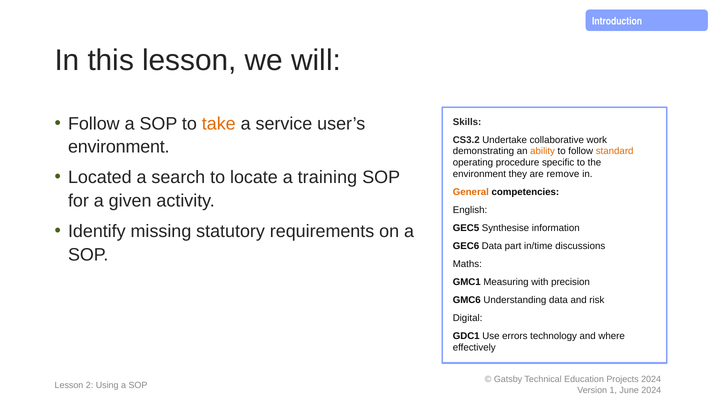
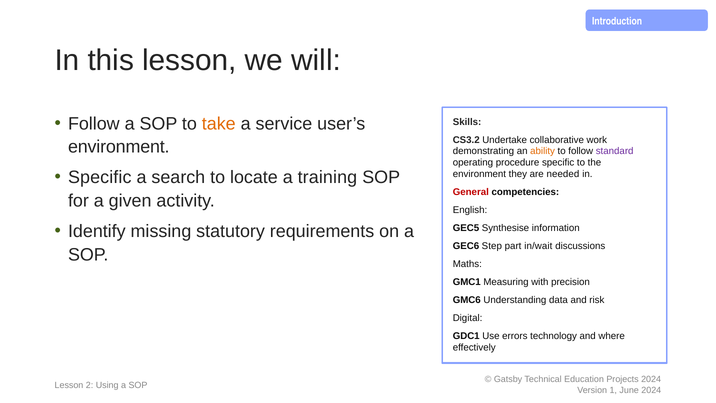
standard colour: orange -> purple (615, 151)
Located: Located -> Specific (100, 177)
remove: remove -> needed (563, 174)
General colour: orange -> red (471, 192)
GEC6 Data: Data -> Step (492, 246)
in/time: in/time -> in/wait (538, 246)
